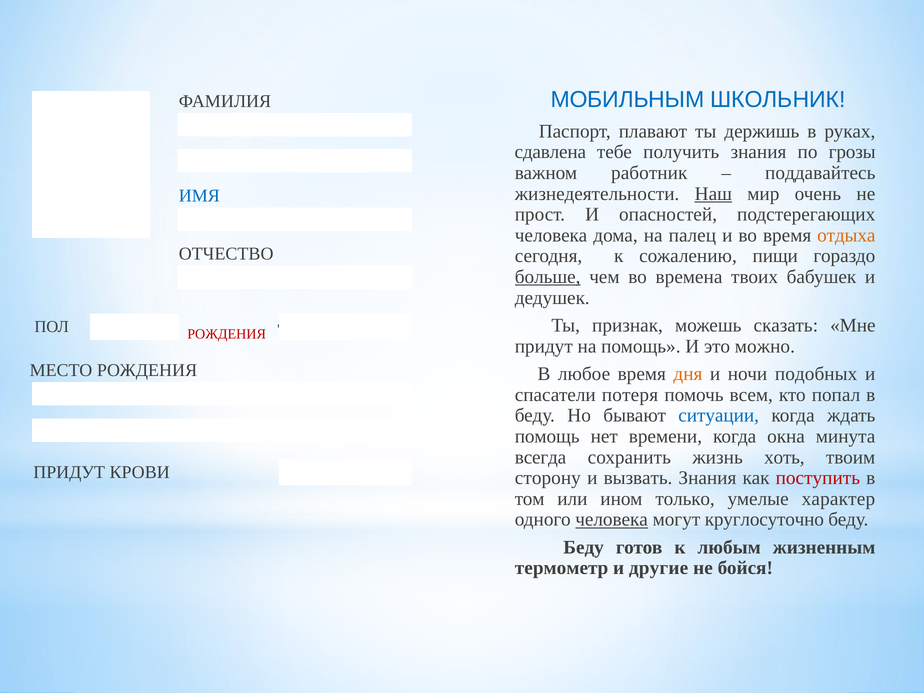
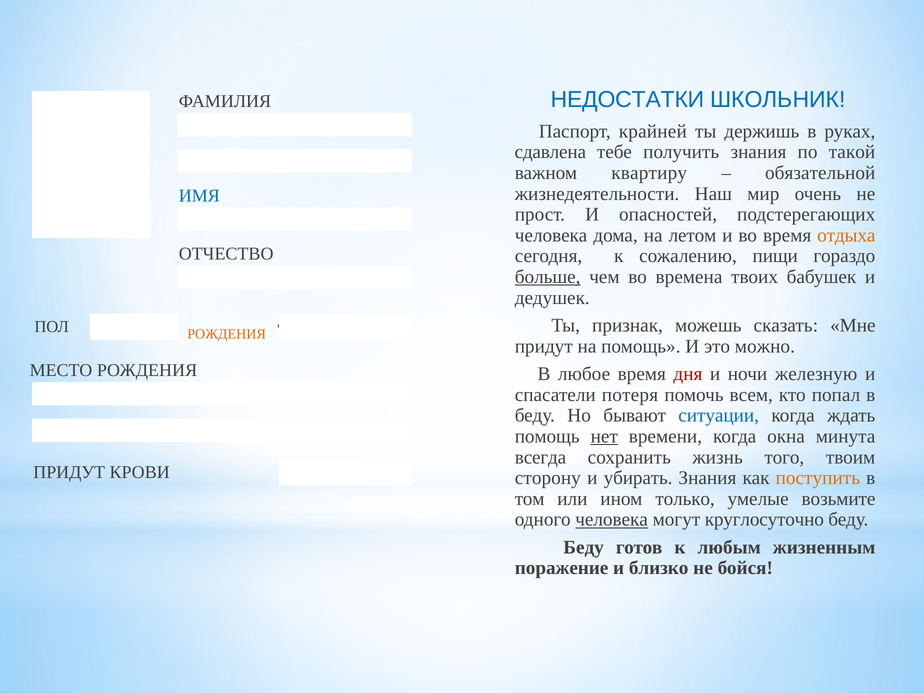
МОБИЛЬНЫМ: МОБИЛЬНЫМ -> НЕДОСТАТКИ (628, 100)
плавают: плавают -> крайней (653, 131)
грозы: грозы -> такой (852, 152)
работник: работник -> квартиру (649, 173)
поддавайтесь: поддавайтесь -> обязательной (820, 173)
Наш underline: present -> none (713, 194)
палец: палец -> летом (692, 235)
РОЖДЕНИЯ colour: red -> orange (227, 334)
дня colour: orange -> red (688, 374)
подобных: подобных -> железную (816, 374)
нет underline: none -> present (604, 436)
хоть: хоть -> того (784, 457)
вызвать: вызвать -> убирать (638, 478)
поступить colour: red -> orange (818, 478)
характер: характер -> возьмите (839, 499)
термометр: термометр -> поражение (562, 568)
другие: другие -> близко (659, 568)
